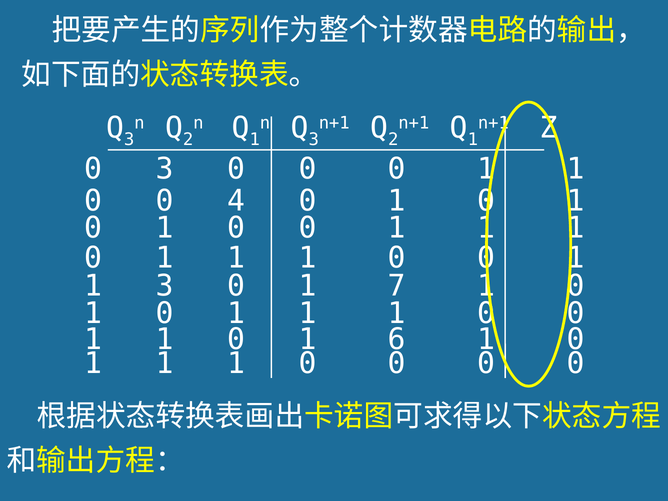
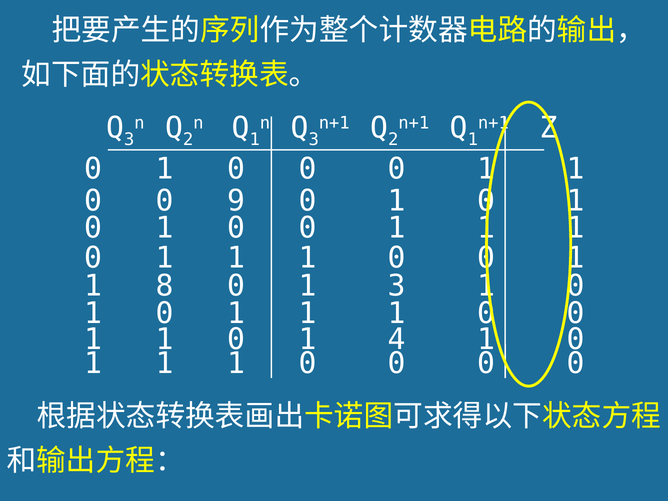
3: 3 -> 1 (164, 169)
4: 4 -> 9 (236, 201)
1 3: 3 -> 8 (164, 286)
1 7: 7 -> 3 (397, 286)
6: 6 -> 4 (397, 339)
